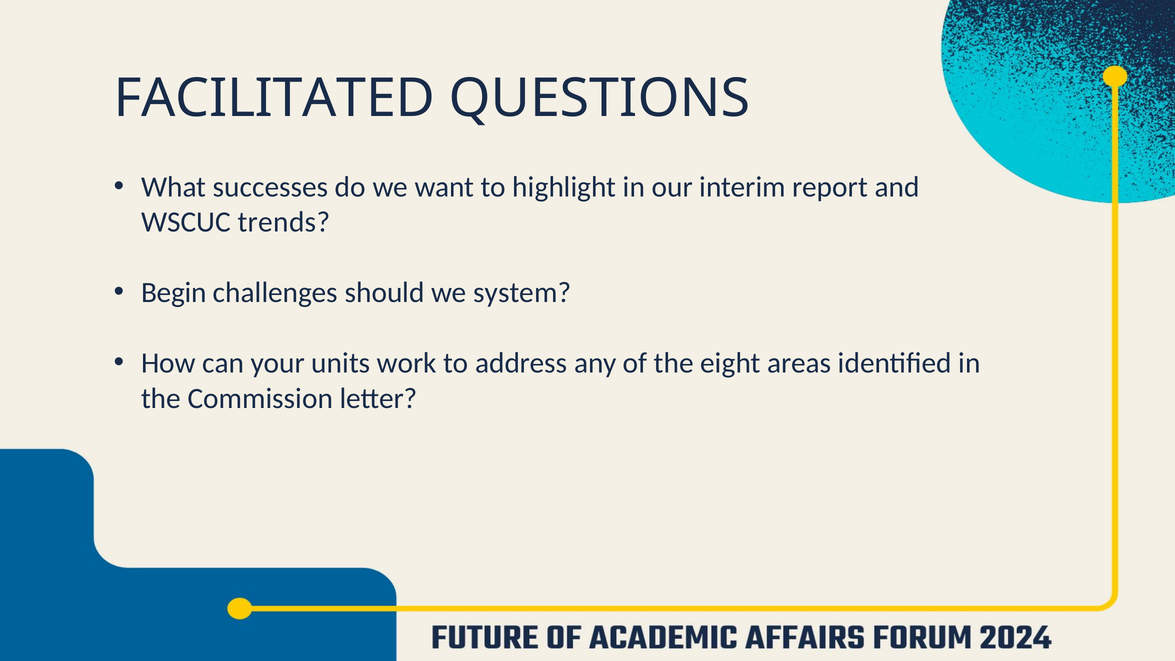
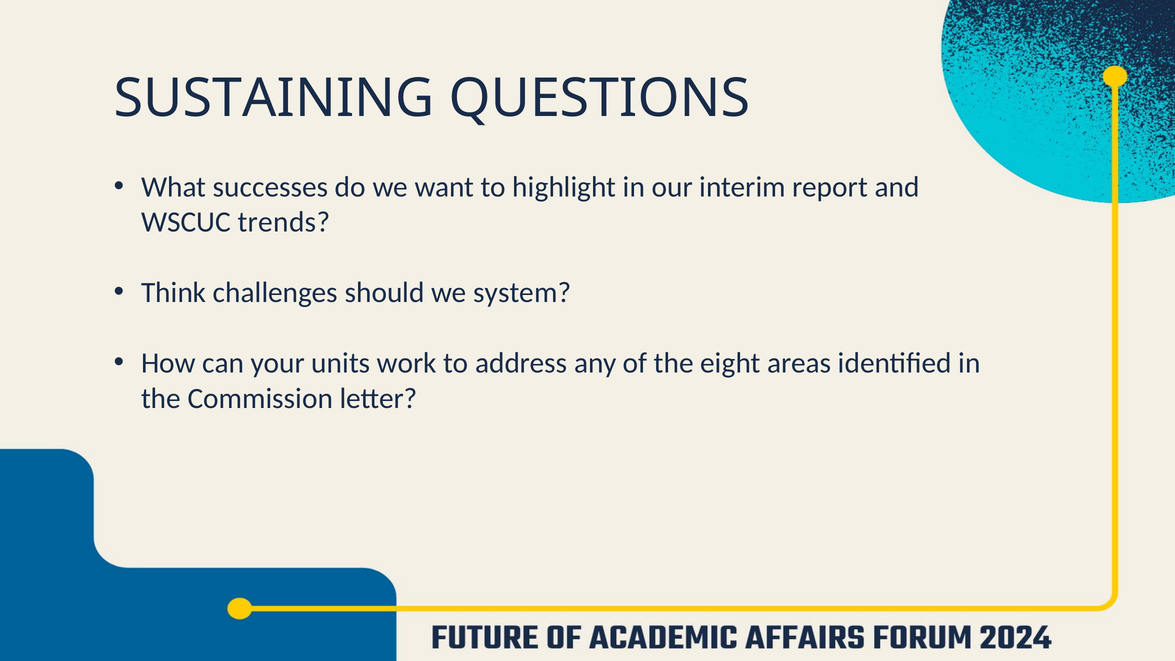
FACILITATED: FACILITATED -> SUSTAINING (274, 99)
Begin: Begin -> Think (174, 293)
